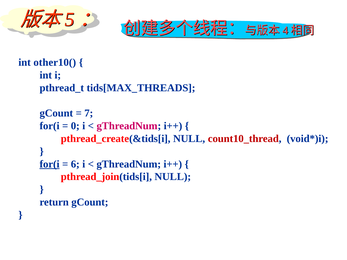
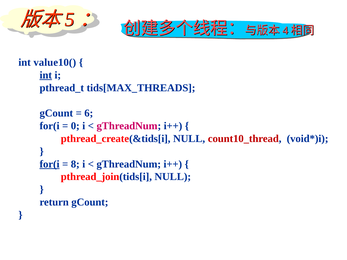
other10(: other10( -> value10( (55, 62)
int underline: none -> present (46, 75)
7: 7 -> 6 (89, 113)
6: 6 -> 8 (75, 164)
